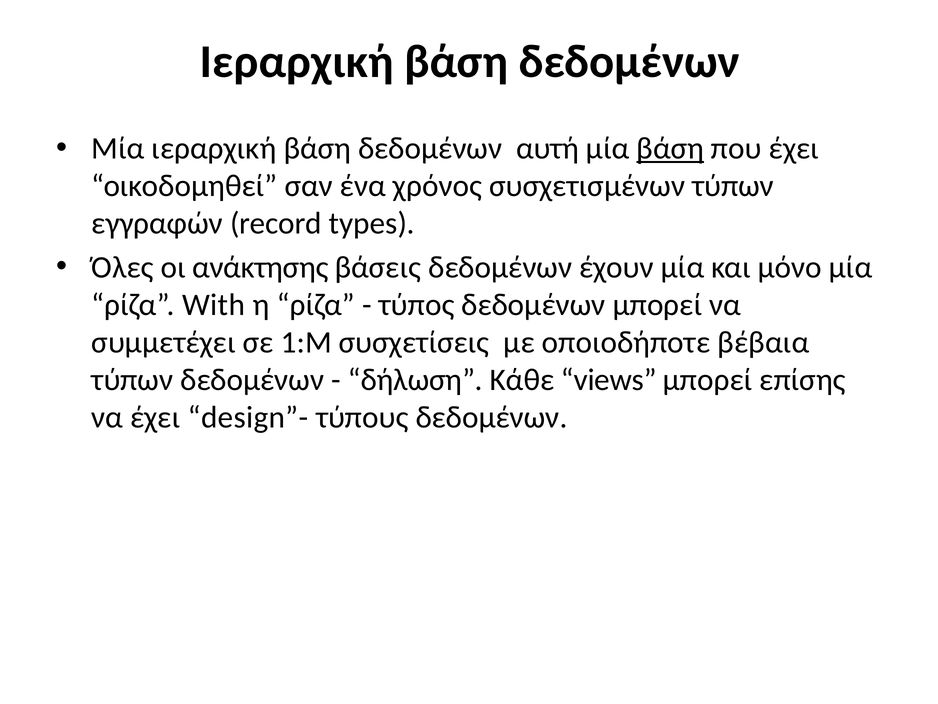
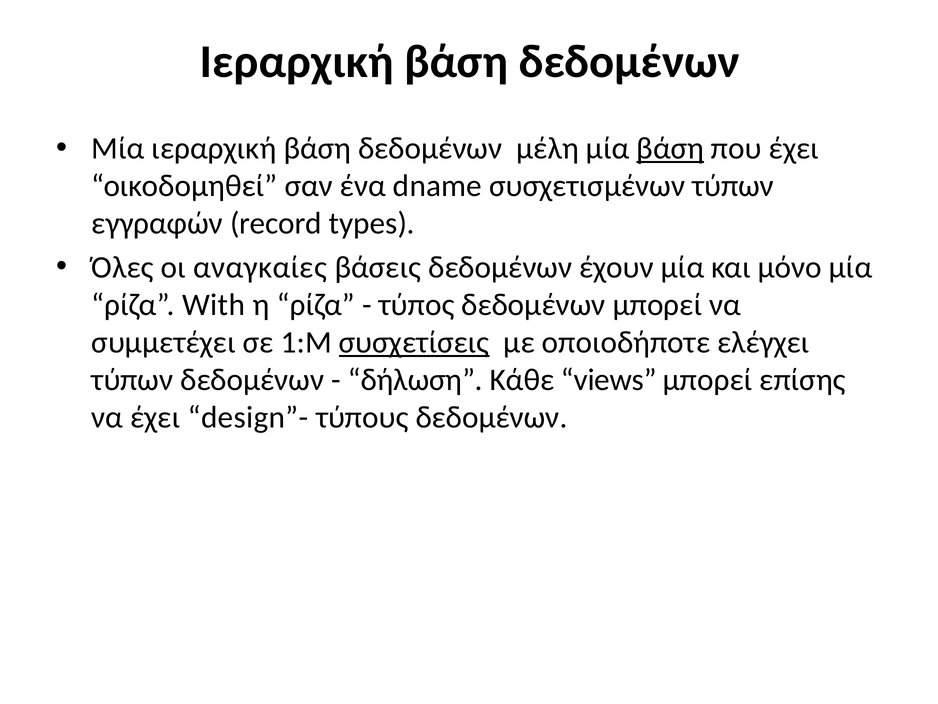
αυτή: αυτή -> μέλη (548, 148)
χρόνος: χρόνος -> dname (437, 186)
ανάκτησης: ανάκτησης -> αναγκαίες (260, 267)
συσχετίσεις underline: none -> present (414, 342)
βέβαια: βέβαια -> ελέγχει (763, 342)
